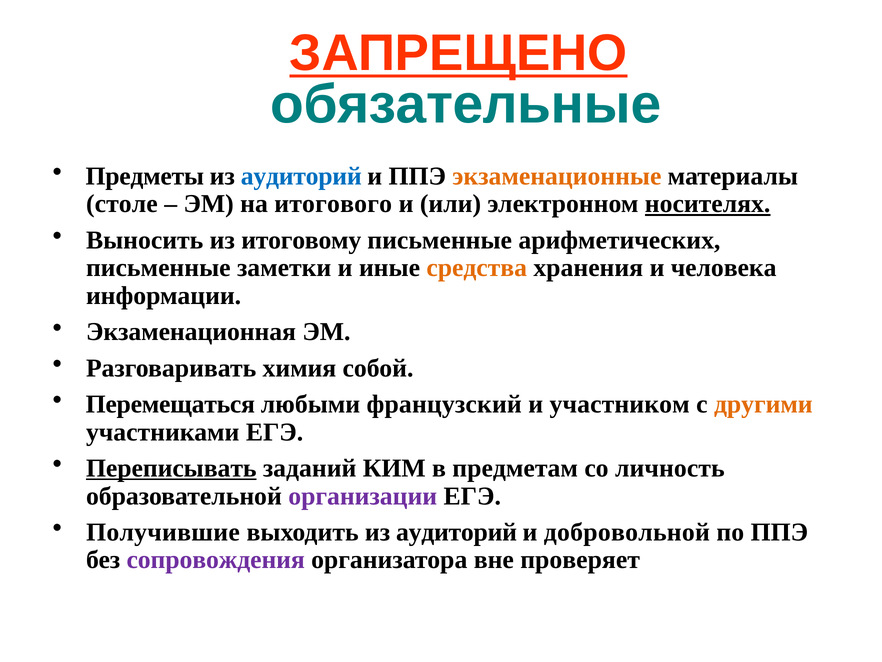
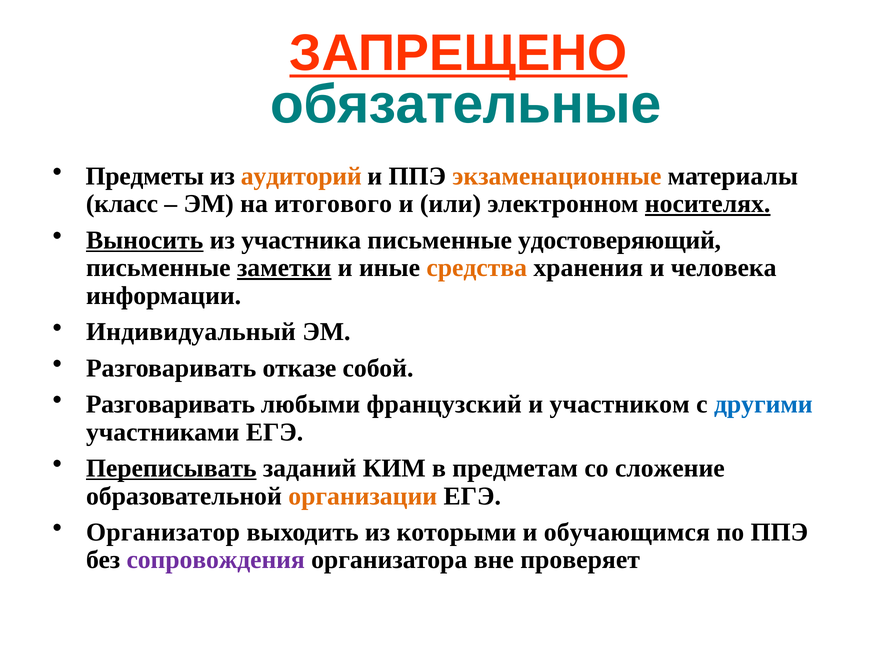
аудиторий colour: blue -> orange (301, 176)
столе: столе -> класс (122, 204)
Выносить underline: none -> present (145, 240)
итоговому: итоговому -> участника (301, 240)
арифметических: арифметических -> удостоверяющий (620, 240)
заметки underline: none -> present (284, 268)
Экзаменационная: Экзаменационная -> Индивидуальный (191, 332)
химия: химия -> отказе (299, 368)
Перемещаться: Перемещаться -> Разговаривать (170, 404)
другими colour: orange -> blue (763, 404)
личность: личность -> сложение (670, 468)
организации colour: purple -> orange (363, 496)
Получившие: Получившие -> Организатор (163, 532)
выходить из аудиторий: аудиторий -> которыми (456, 532)
добровольной: добровольной -> обучающимся (627, 532)
